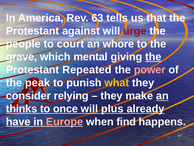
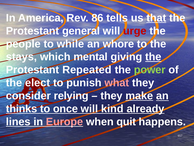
63: 63 -> 86 (97, 18)
that underline: none -> present (156, 18)
against: against -> general (81, 31)
court: court -> while (70, 44)
grave: grave -> stays (21, 57)
power colour: pink -> light green (150, 70)
peak: peak -> elect (38, 83)
what colour: yellow -> pink (117, 83)
make underline: none -> present (139, 95)
plus: plus -> kind (112, 108)
have: have -> lines (18, 121)
find: find -> quit (126, 121)
